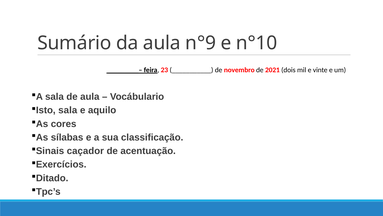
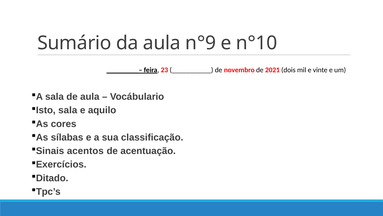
caçador: caçador -> acentos (85, 151)
